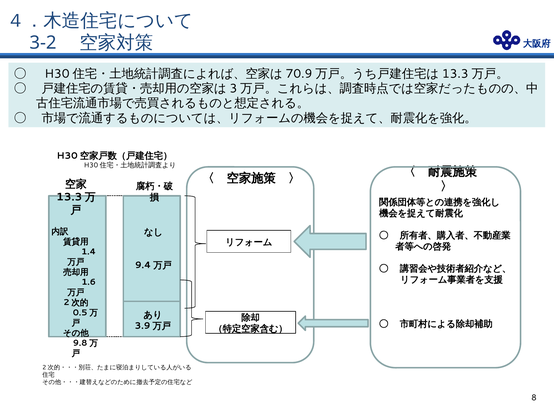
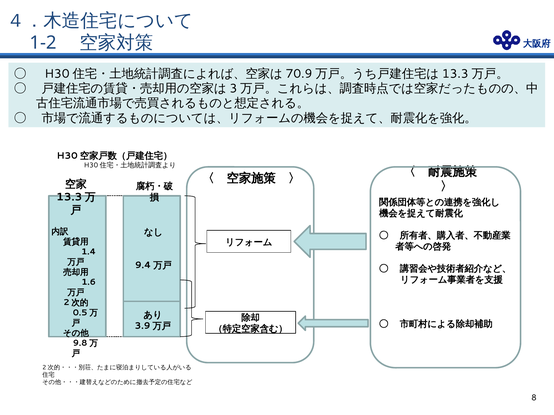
3-2: 3-2 -> 1-2 (43, 43)
